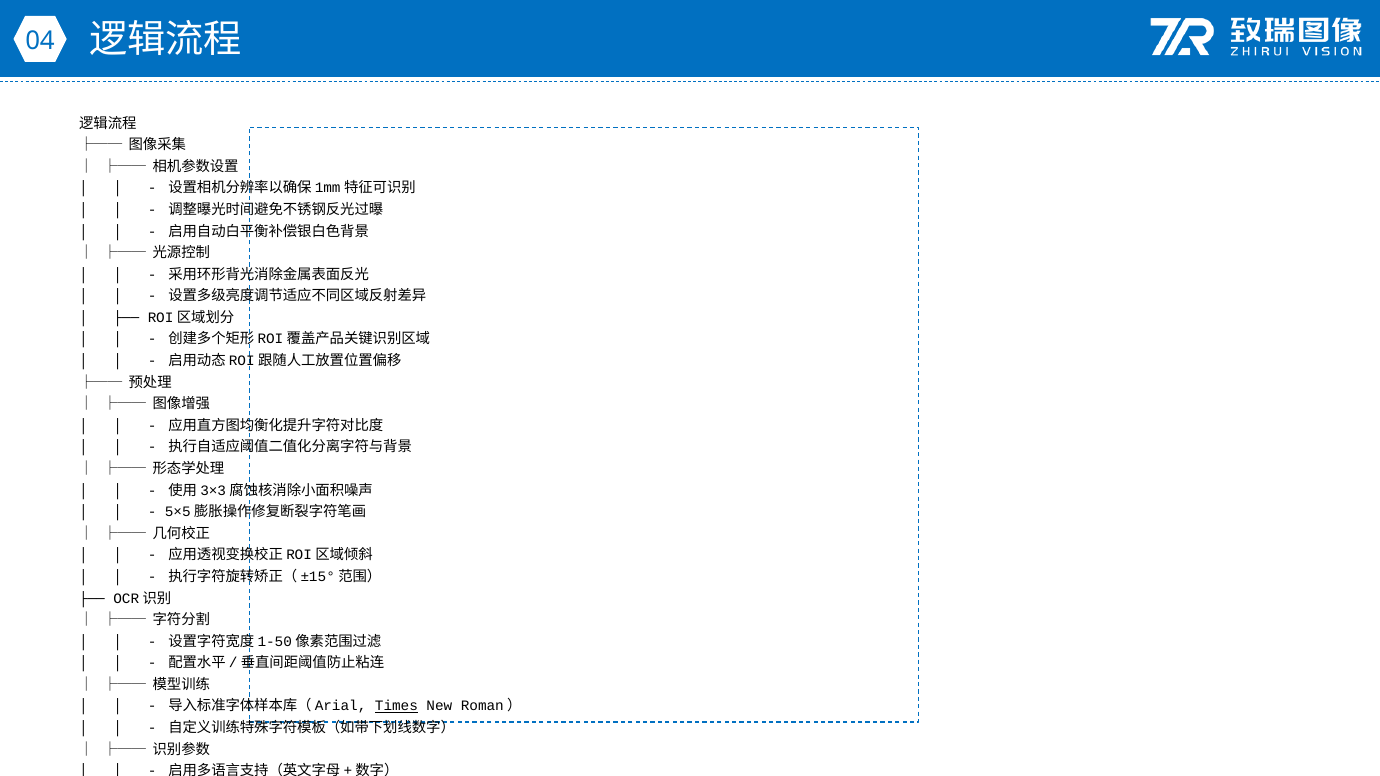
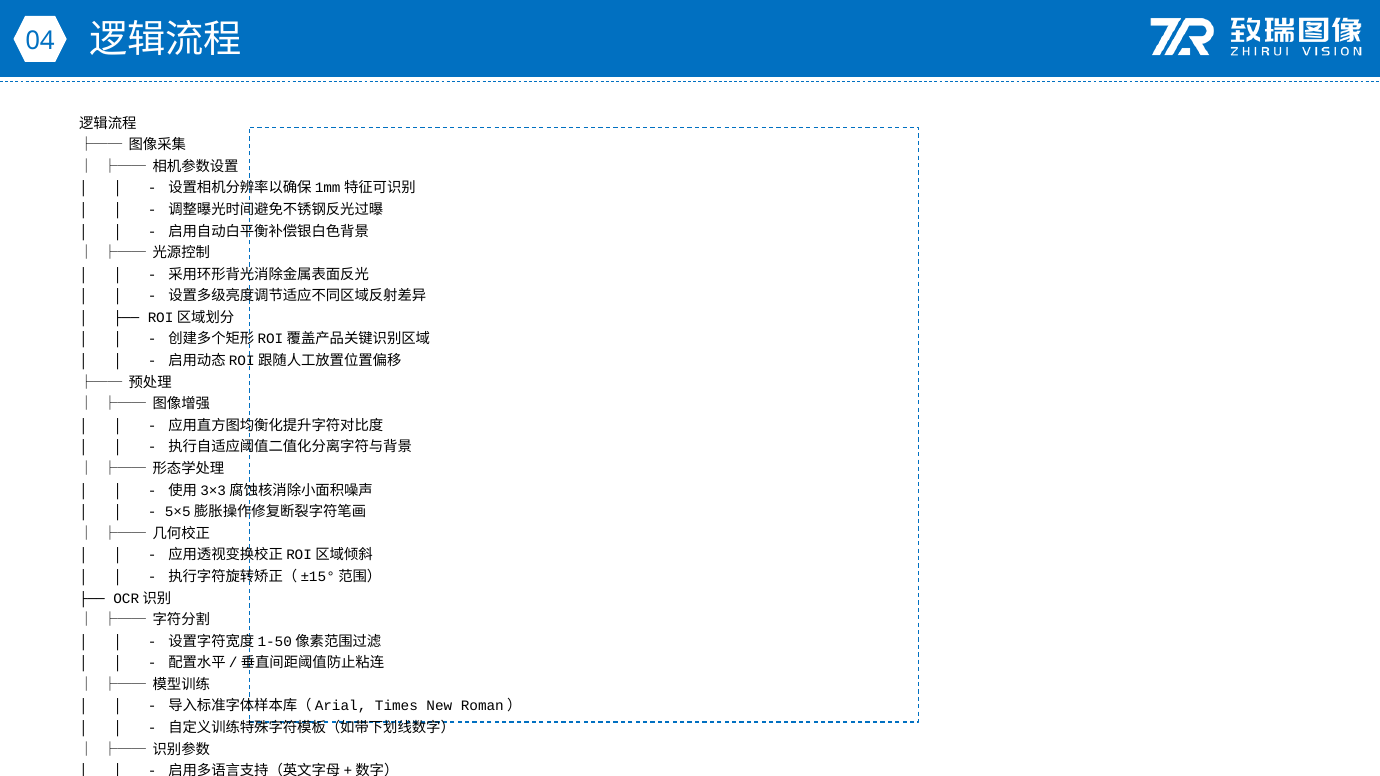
Times underline: present -> none (396, 706)
